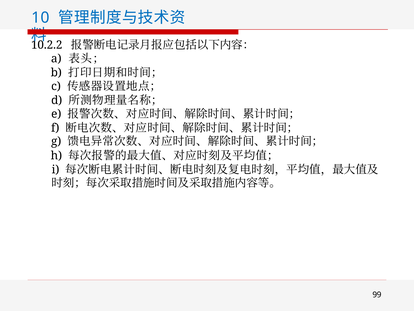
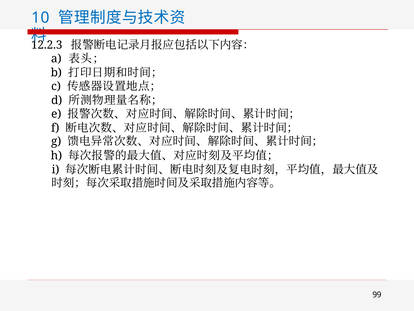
10.2.2: 10.2.2 -> 12.2.3 (47, 45)
